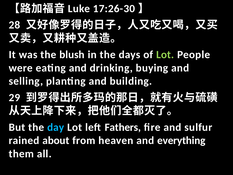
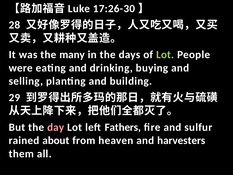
blush: blush -> many (72, 55)
day colour: light blue -> pink (56, 127)
everything: everything -> harvesters (181, 140)
